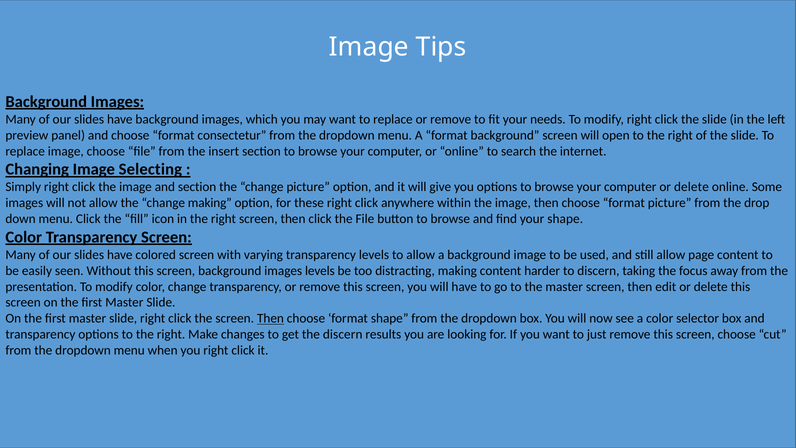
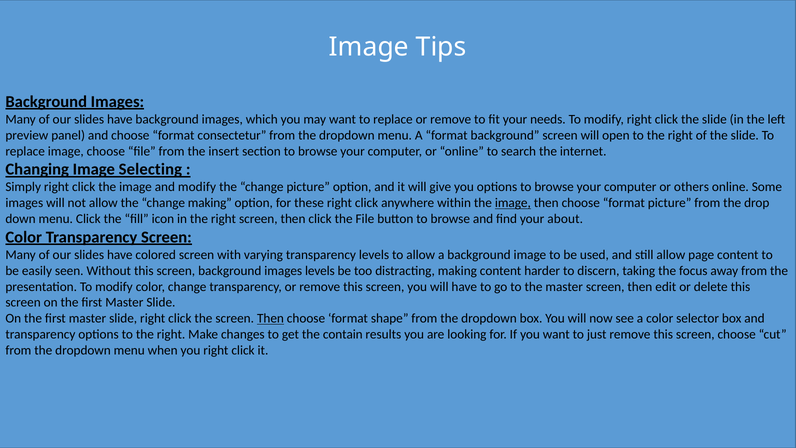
and section: section -> modify (197, 187)
computer or delete: delete -> others (691, 187)
image underline: none -> present (513, 203)
your shape: shape -> about (565, 219)
the discern: discern -> contain (343, 334)
